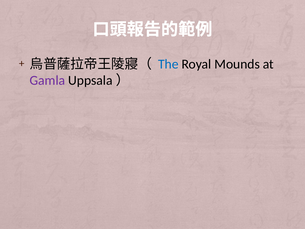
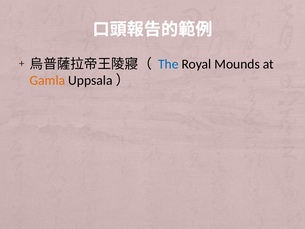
Gamla colour: purple -> orange (47, 80)
